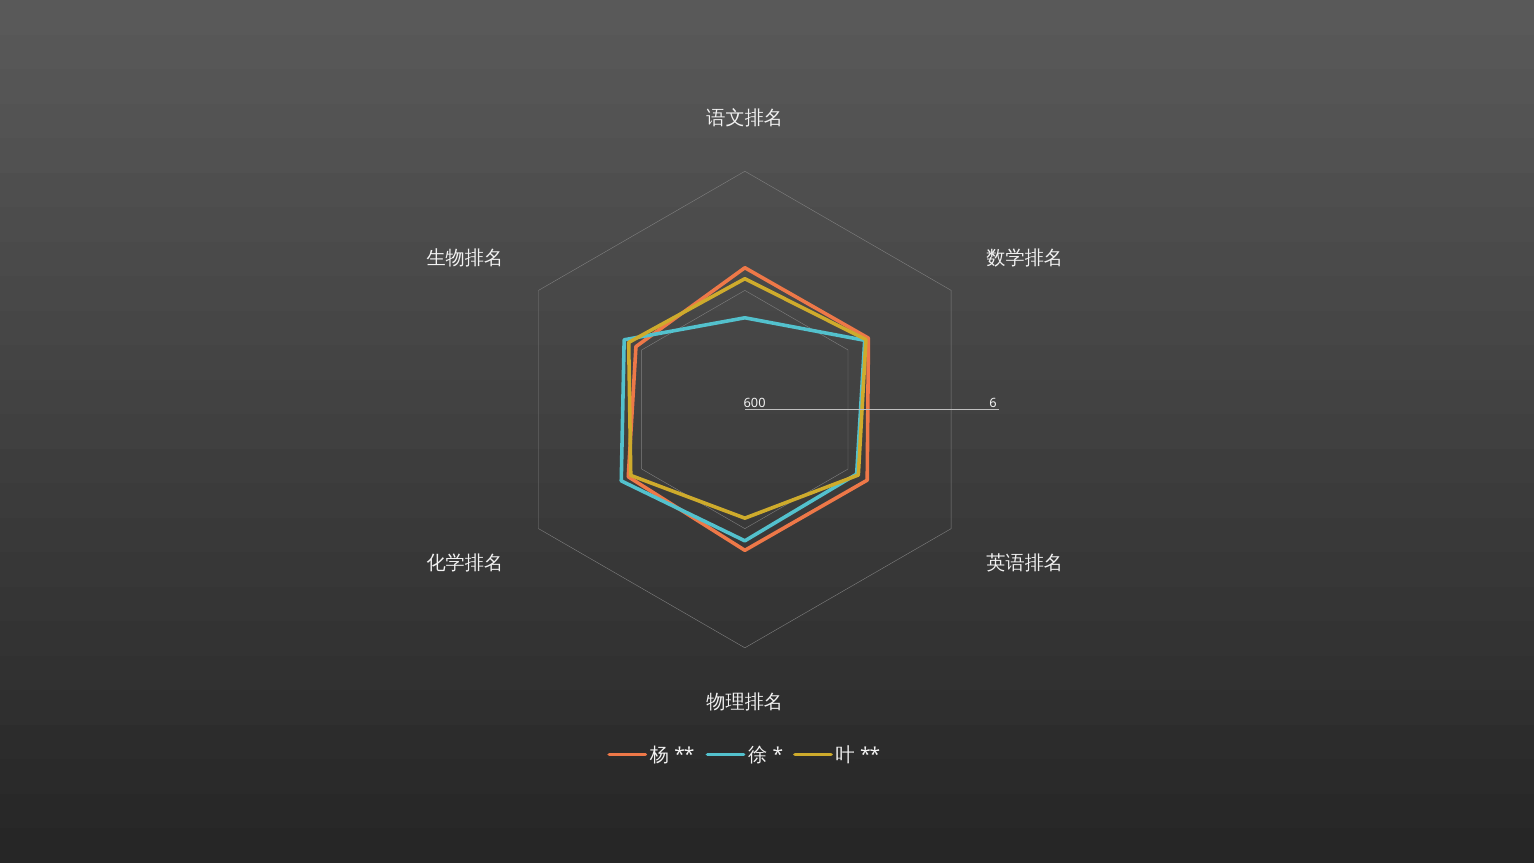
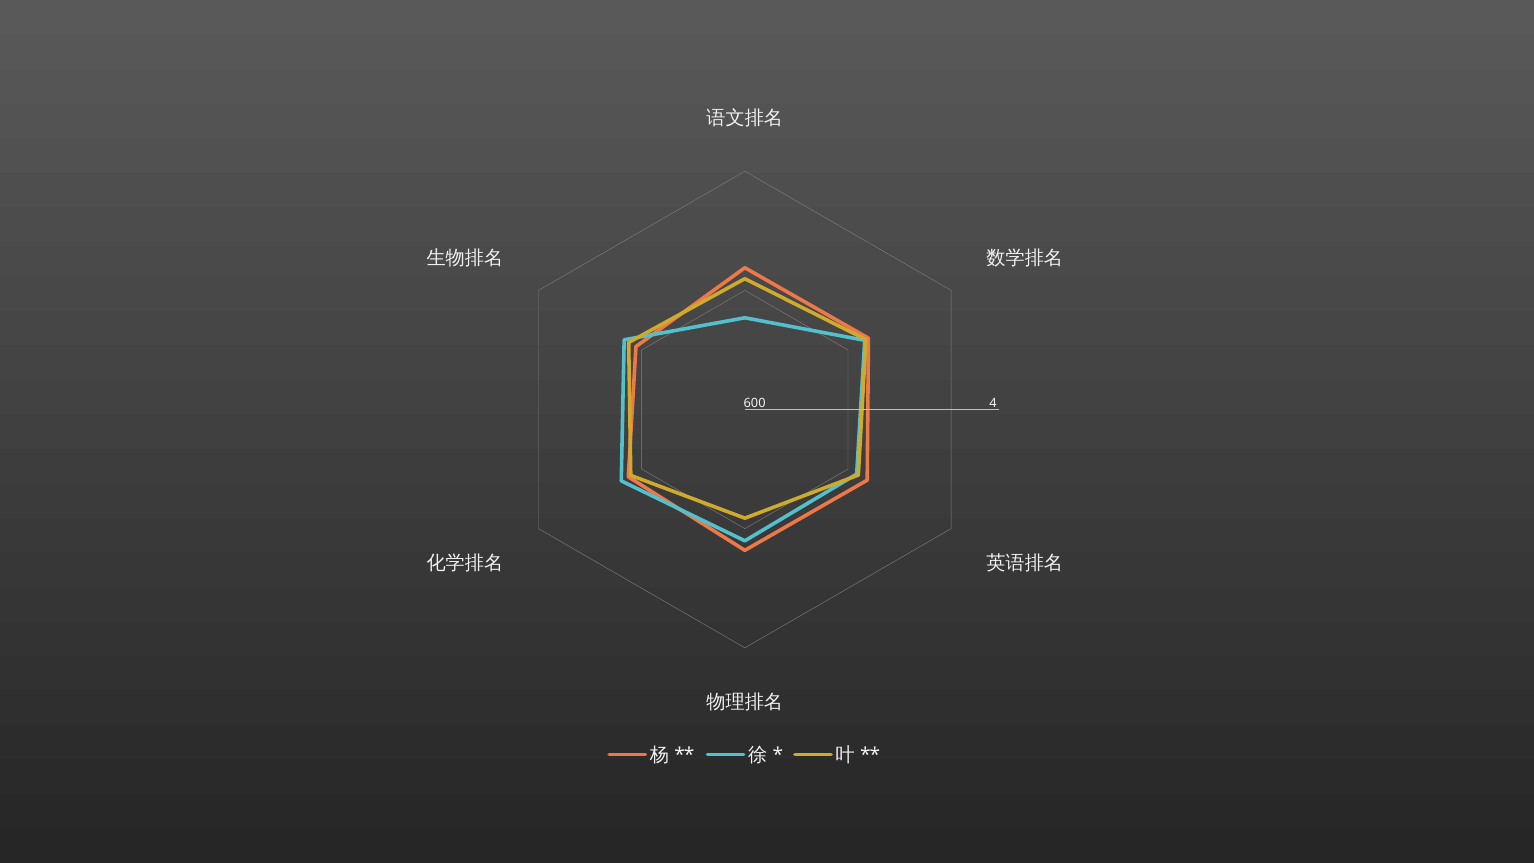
6: 6 -> 4 (993, 404)
